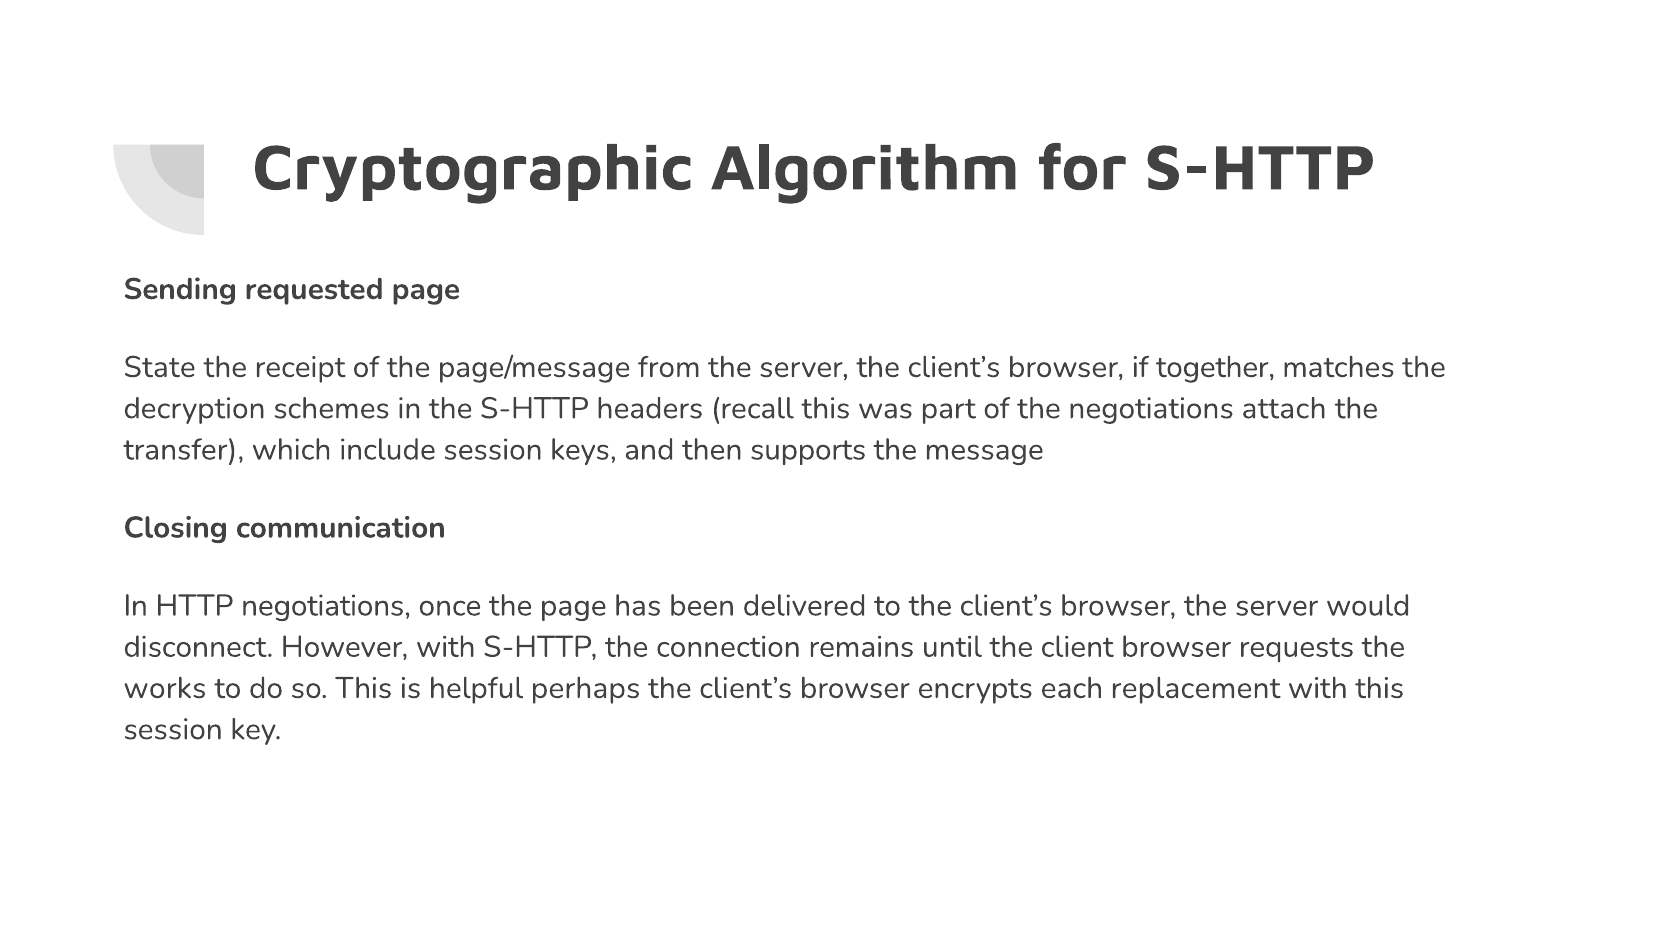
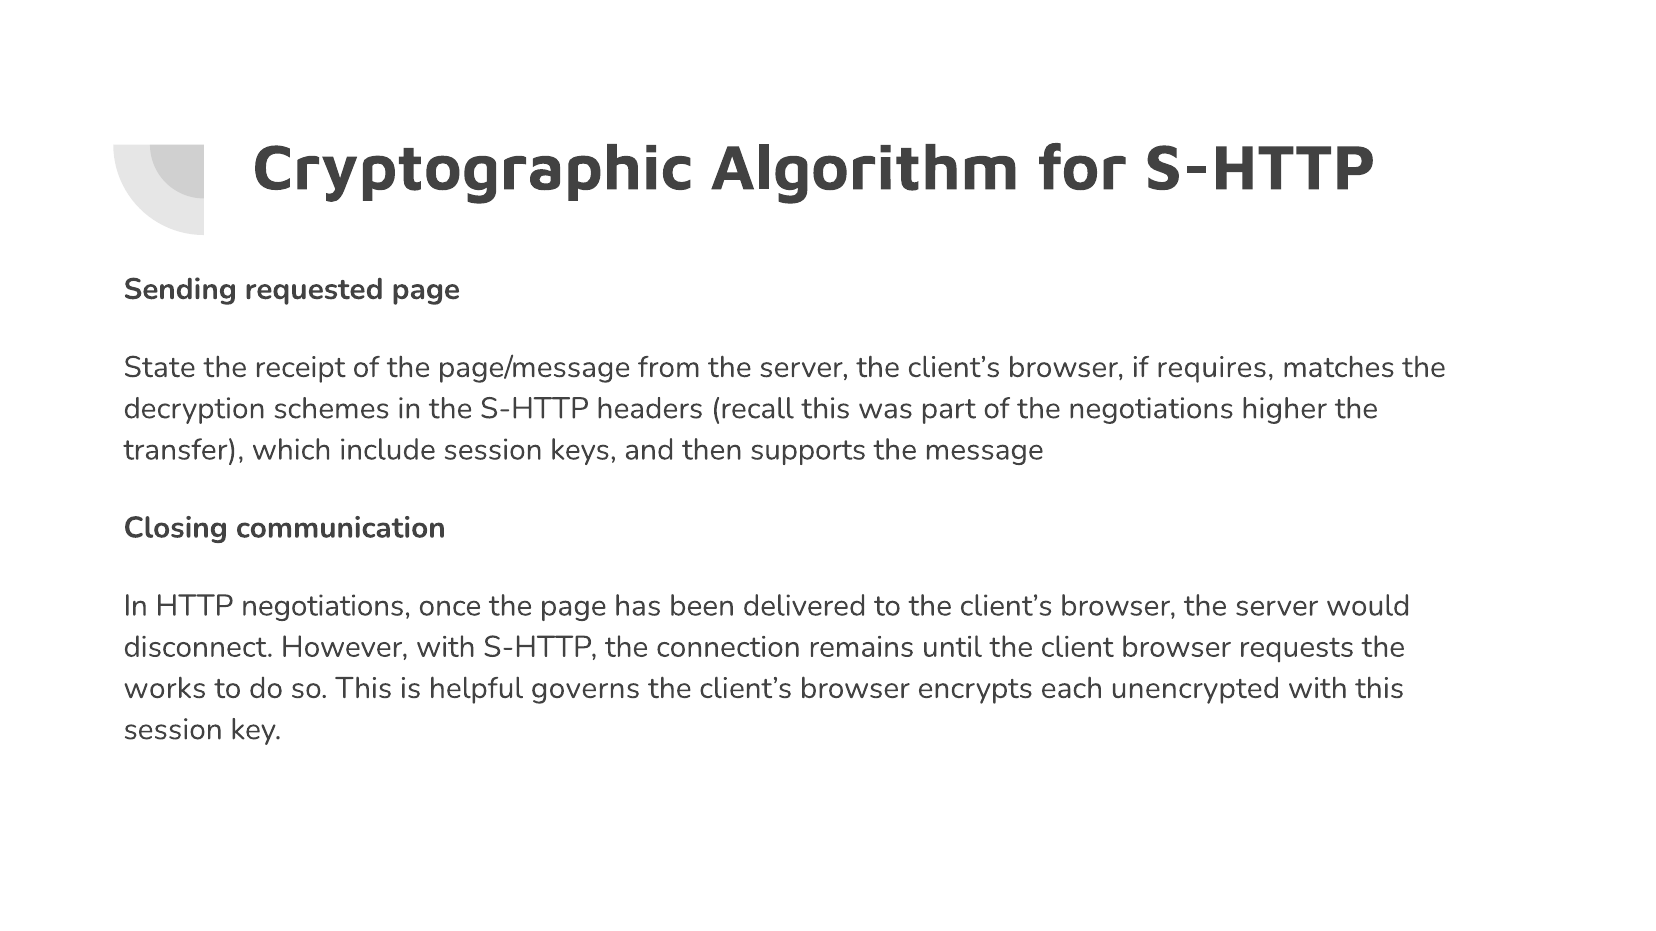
together: together -> requires (1215, 367)
attach: attach -> higher (1284, 409)
perhaps: perhaps -> governs (586, 689)
replacement: replacement -> unencrypted (1195, 689)
